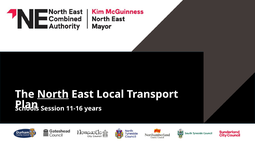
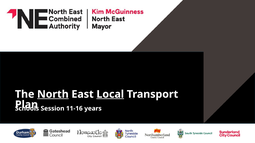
Local underline: none -> present (110, 95)
